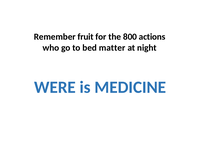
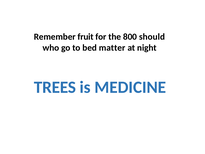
actions: actions -> should (152, 37)
WERE: WERE -> TREES (55, 87)
